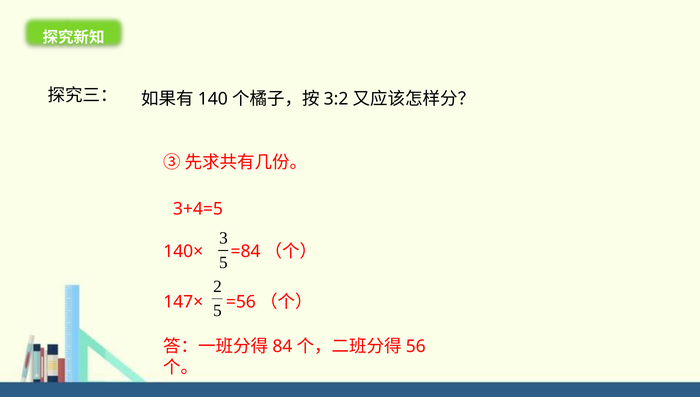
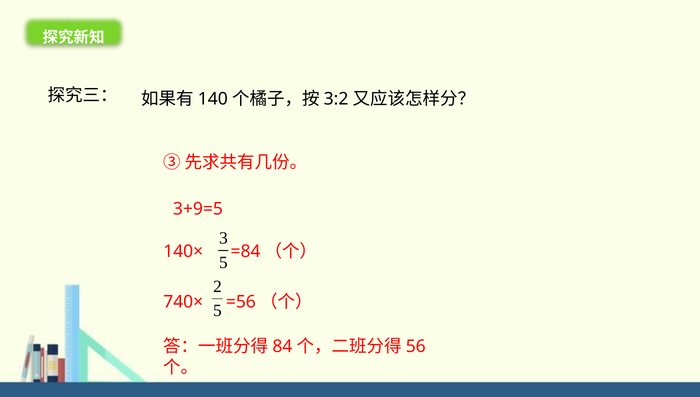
3+4=5: 3+4=5 -> 3+9=5 (198, 209)
147×: 147× -> 740× (183, 302)
